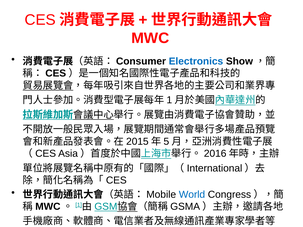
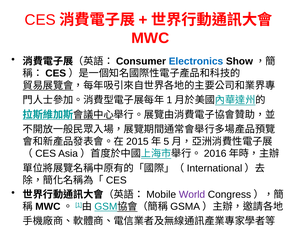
World colour: blue -> purple (192, 195)
